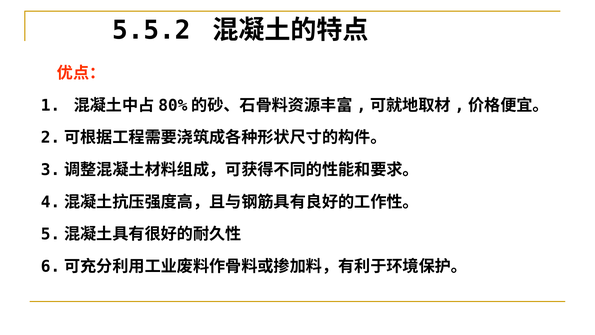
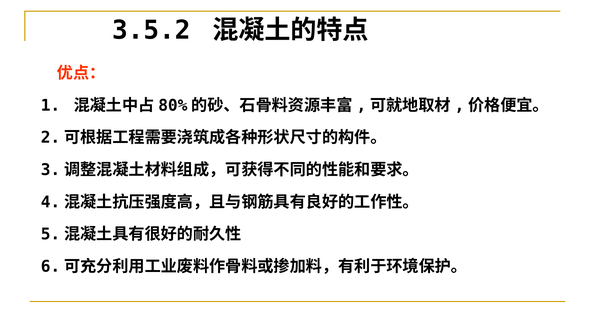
5.5.2: 5.5.2 -> 3.5.2 (151, 30)
